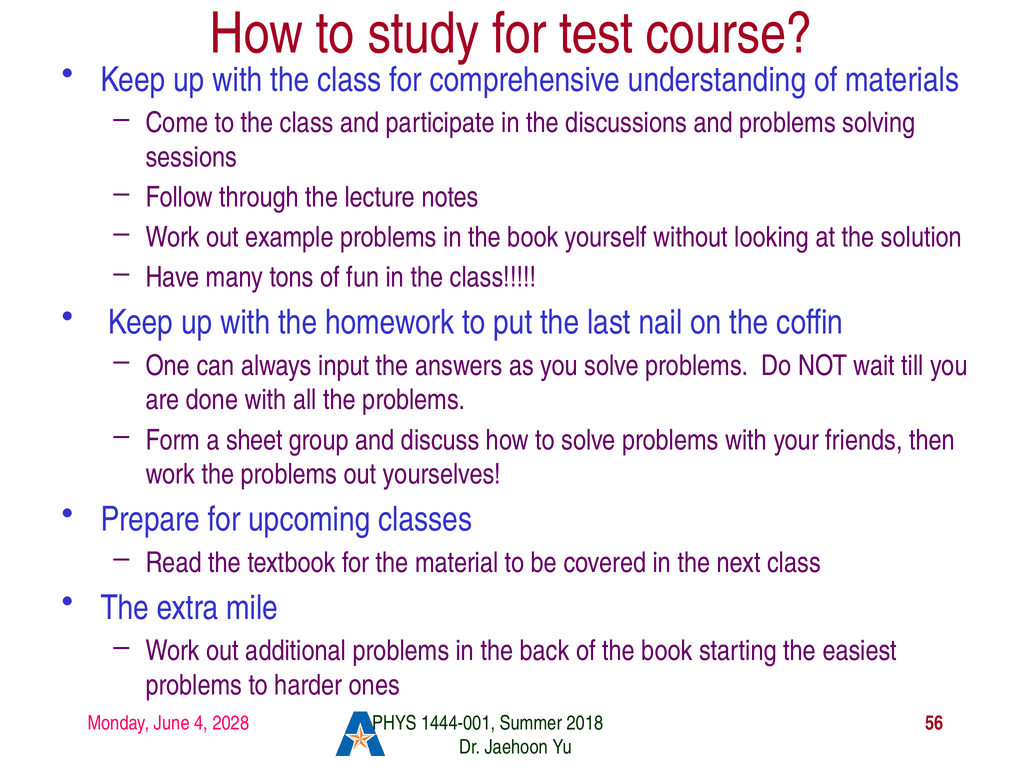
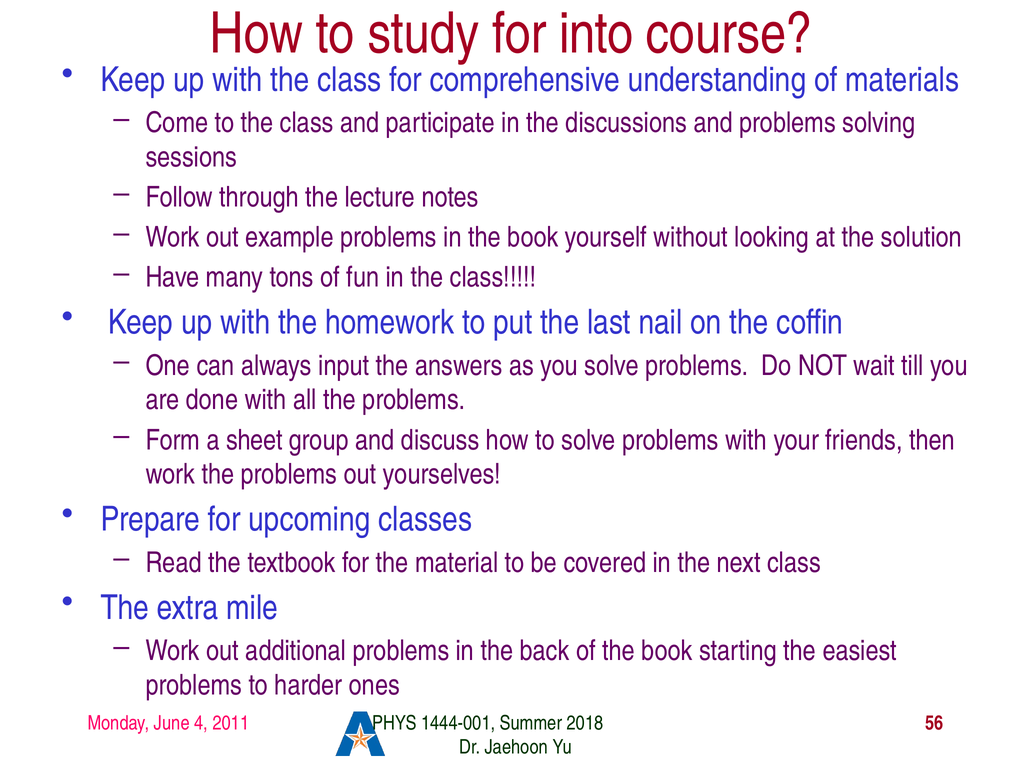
test: test -> into (596, 34)
2028: 2028 -> 2011 (231, 723)
